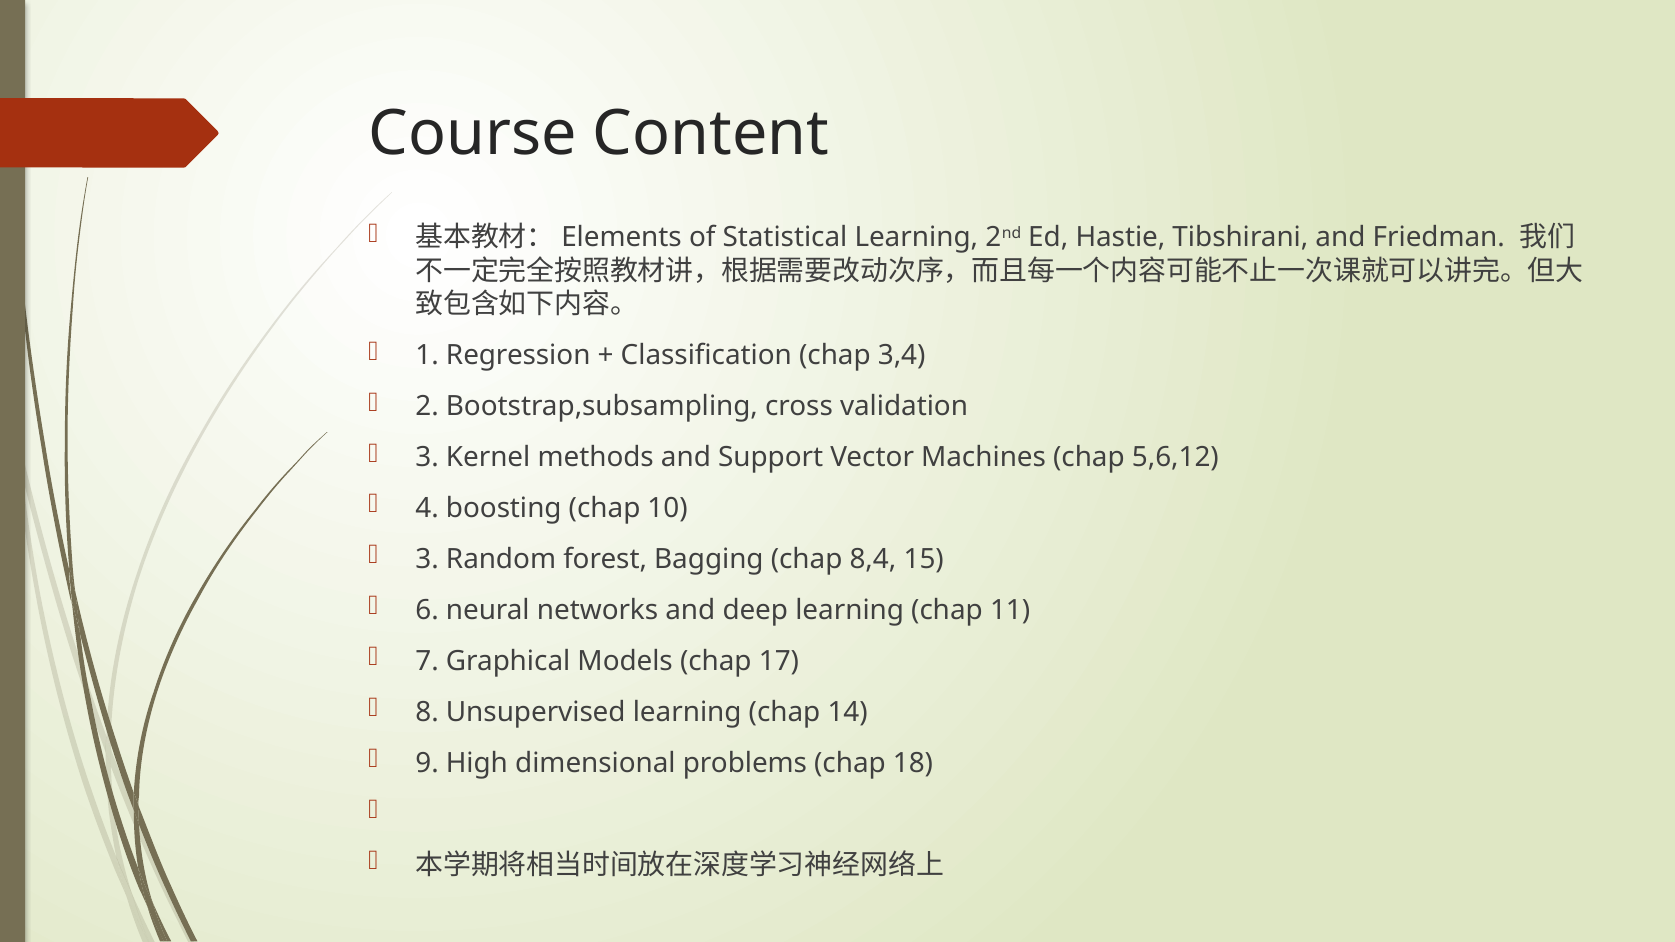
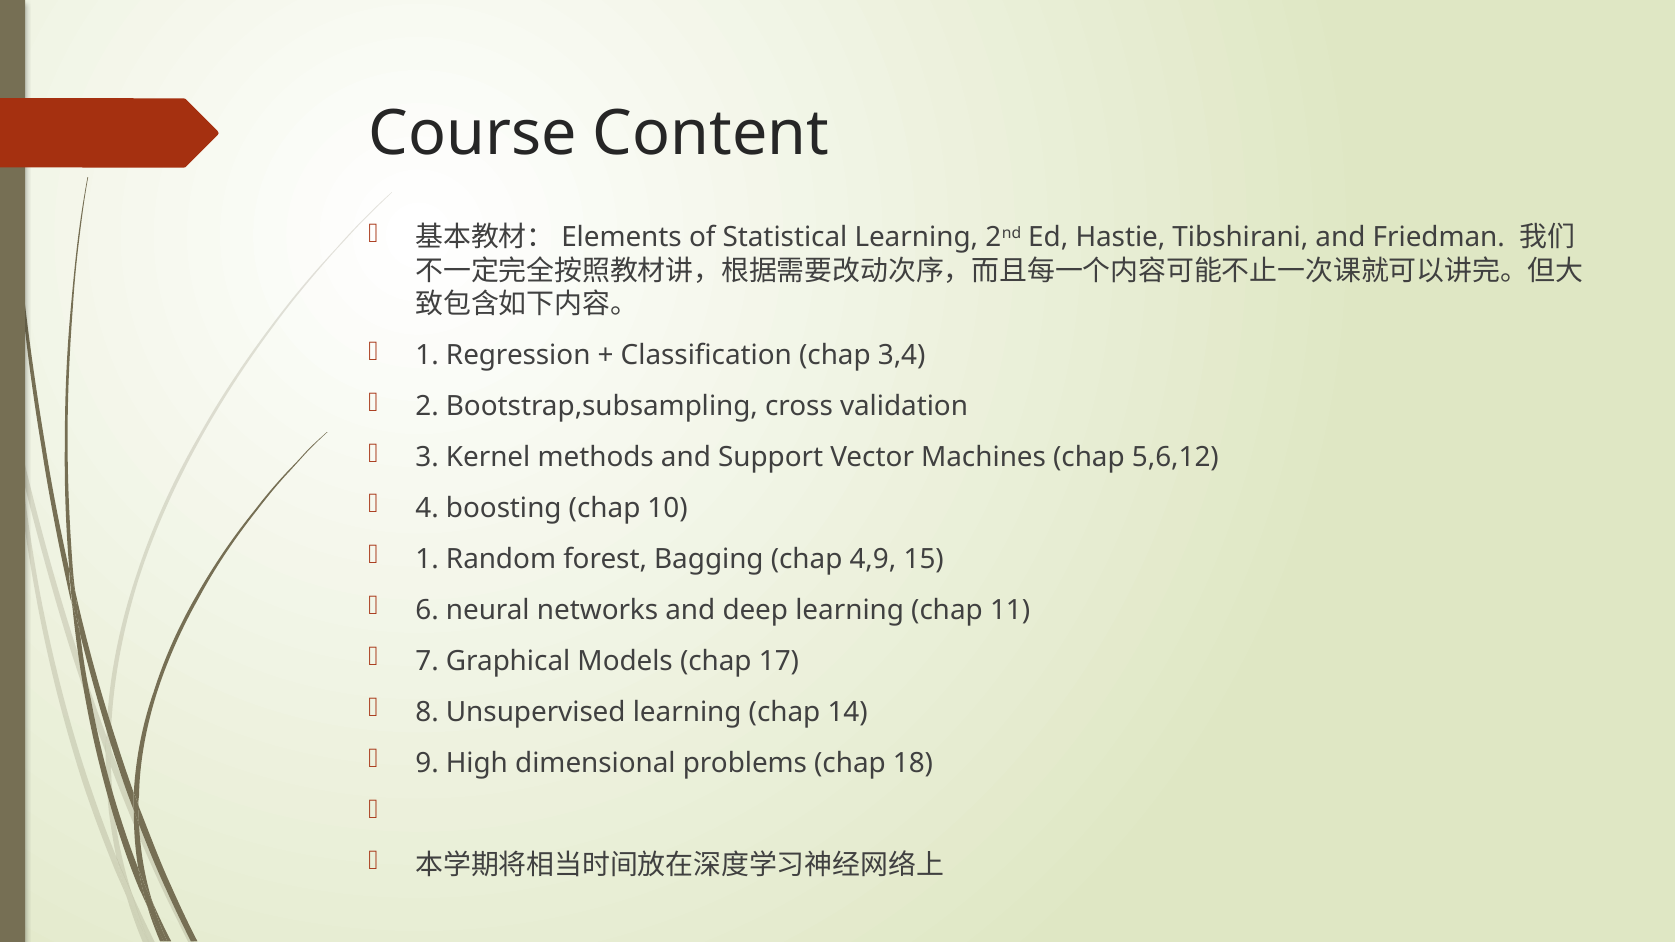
3: 3 -> 1 (427, 560)
8,4: 8,4 -> 4,9 (873, 560)
